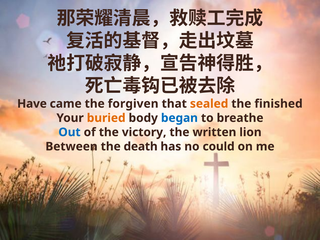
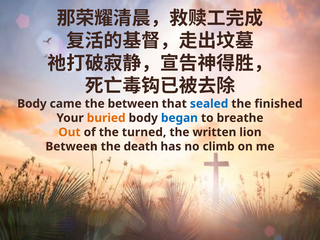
Have: Have -> Body (32, 104)
the forgiven: forgiven -> between (133, 104)
sealed colour: orange -> blue (209, 104)
Out colour: blue -> orange (69, 132)
victory: victory -> turned (144, 132)
could: could -> climb (219, 146)
